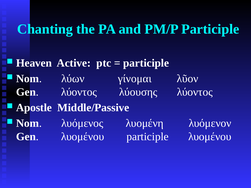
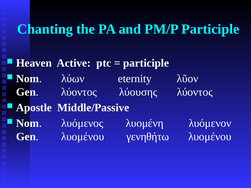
γίνομαι: γίνομαι -> eternity (135, 79)
λυομένου participle: participle -> γενηθήτω (148, 137)
